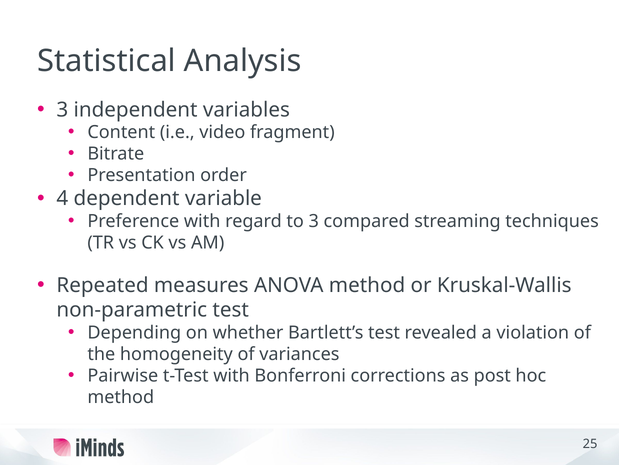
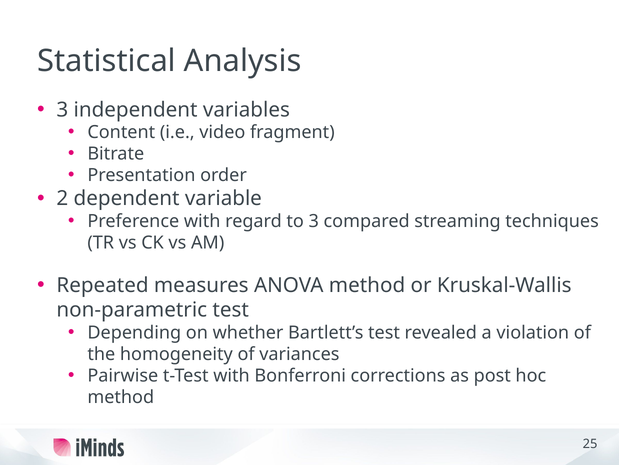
4: 4 -> 2 (62, 198)
